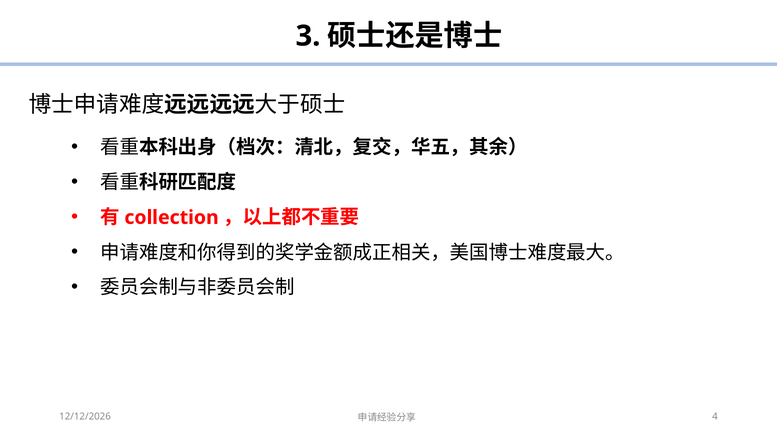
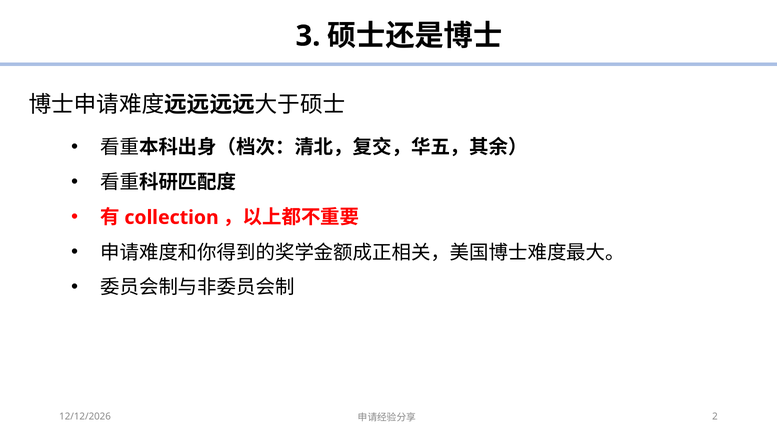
4: 4 -> 2 (715, 417)
